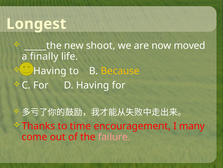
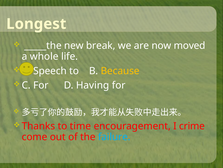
shoot: shoot -> break (101, 45)
finally: finally -> whole (44, 56)
Having: Having -> Speech (50, 71)
many: many -> crime (192, 126)
failure colour: pink -> light blue (114, 136)
